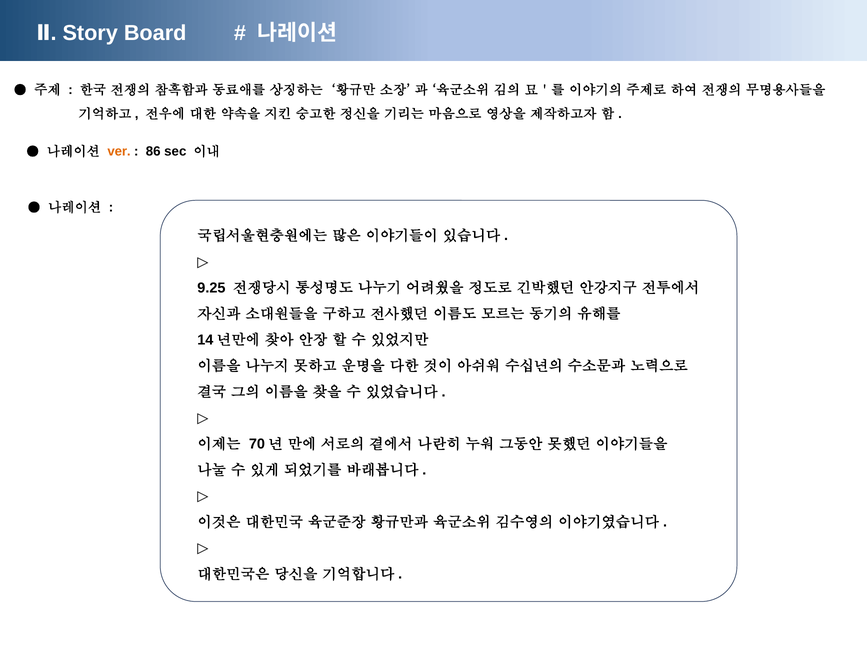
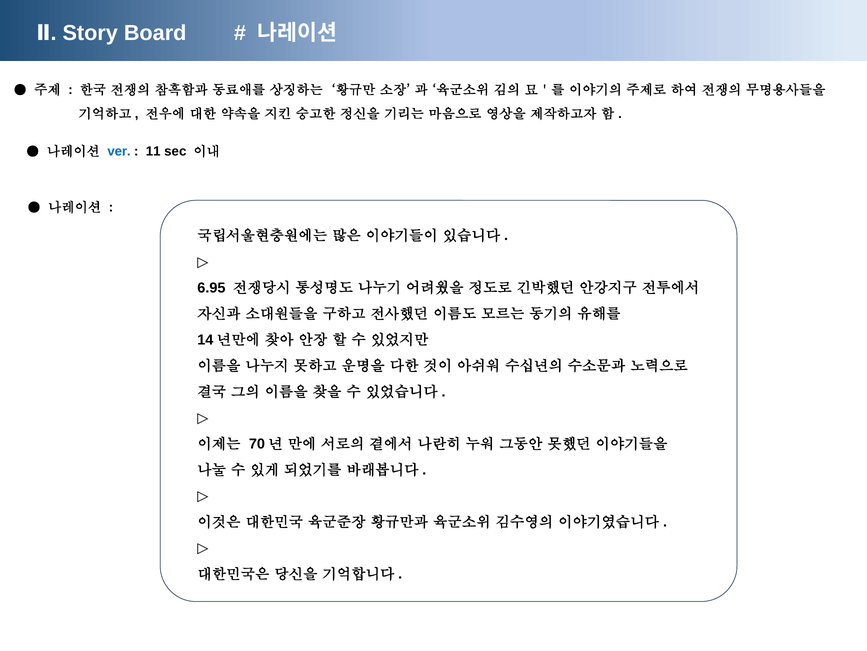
ver colour: orange -> blue (119, 151)
86: 86 -> 11 (153, 151)
9.25: 9.25 -> 6.95 (211, 287)
